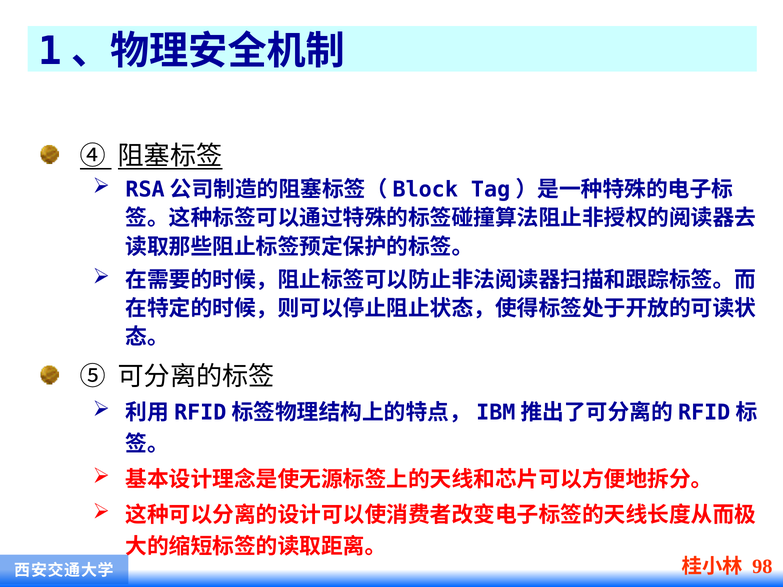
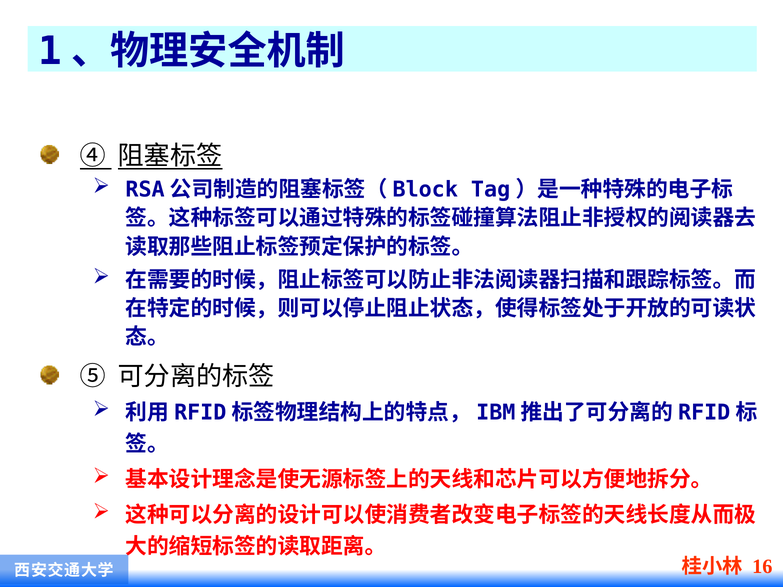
98: 98 -> 16 (762, 567)
